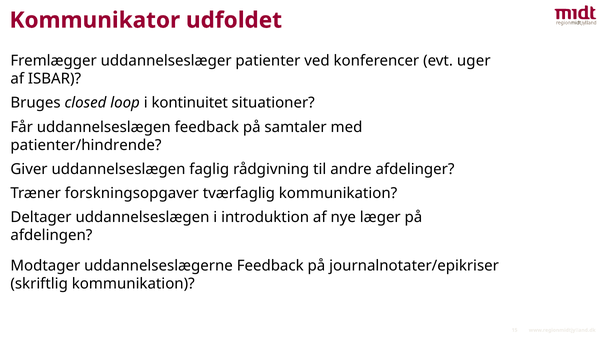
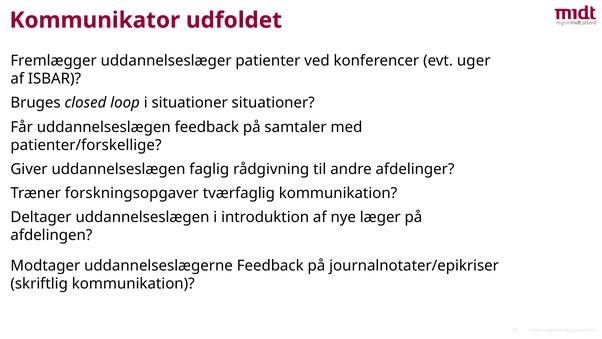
i kontinuitet: kontinuitet -> situationer (190, 103)
patienter/hindrende: patienter/hindrende -> patienter/forskellige (86, 145)
